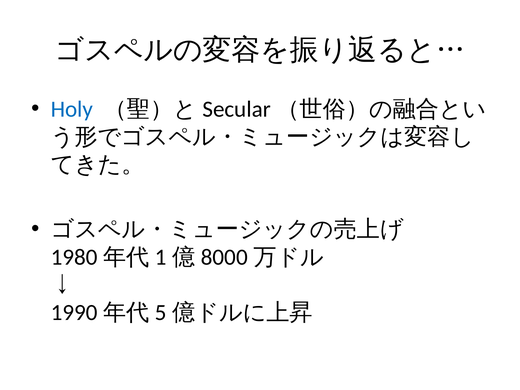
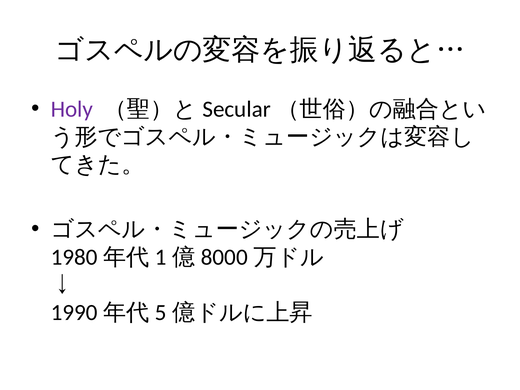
Holy colour: blue -> purple (72, 109)
